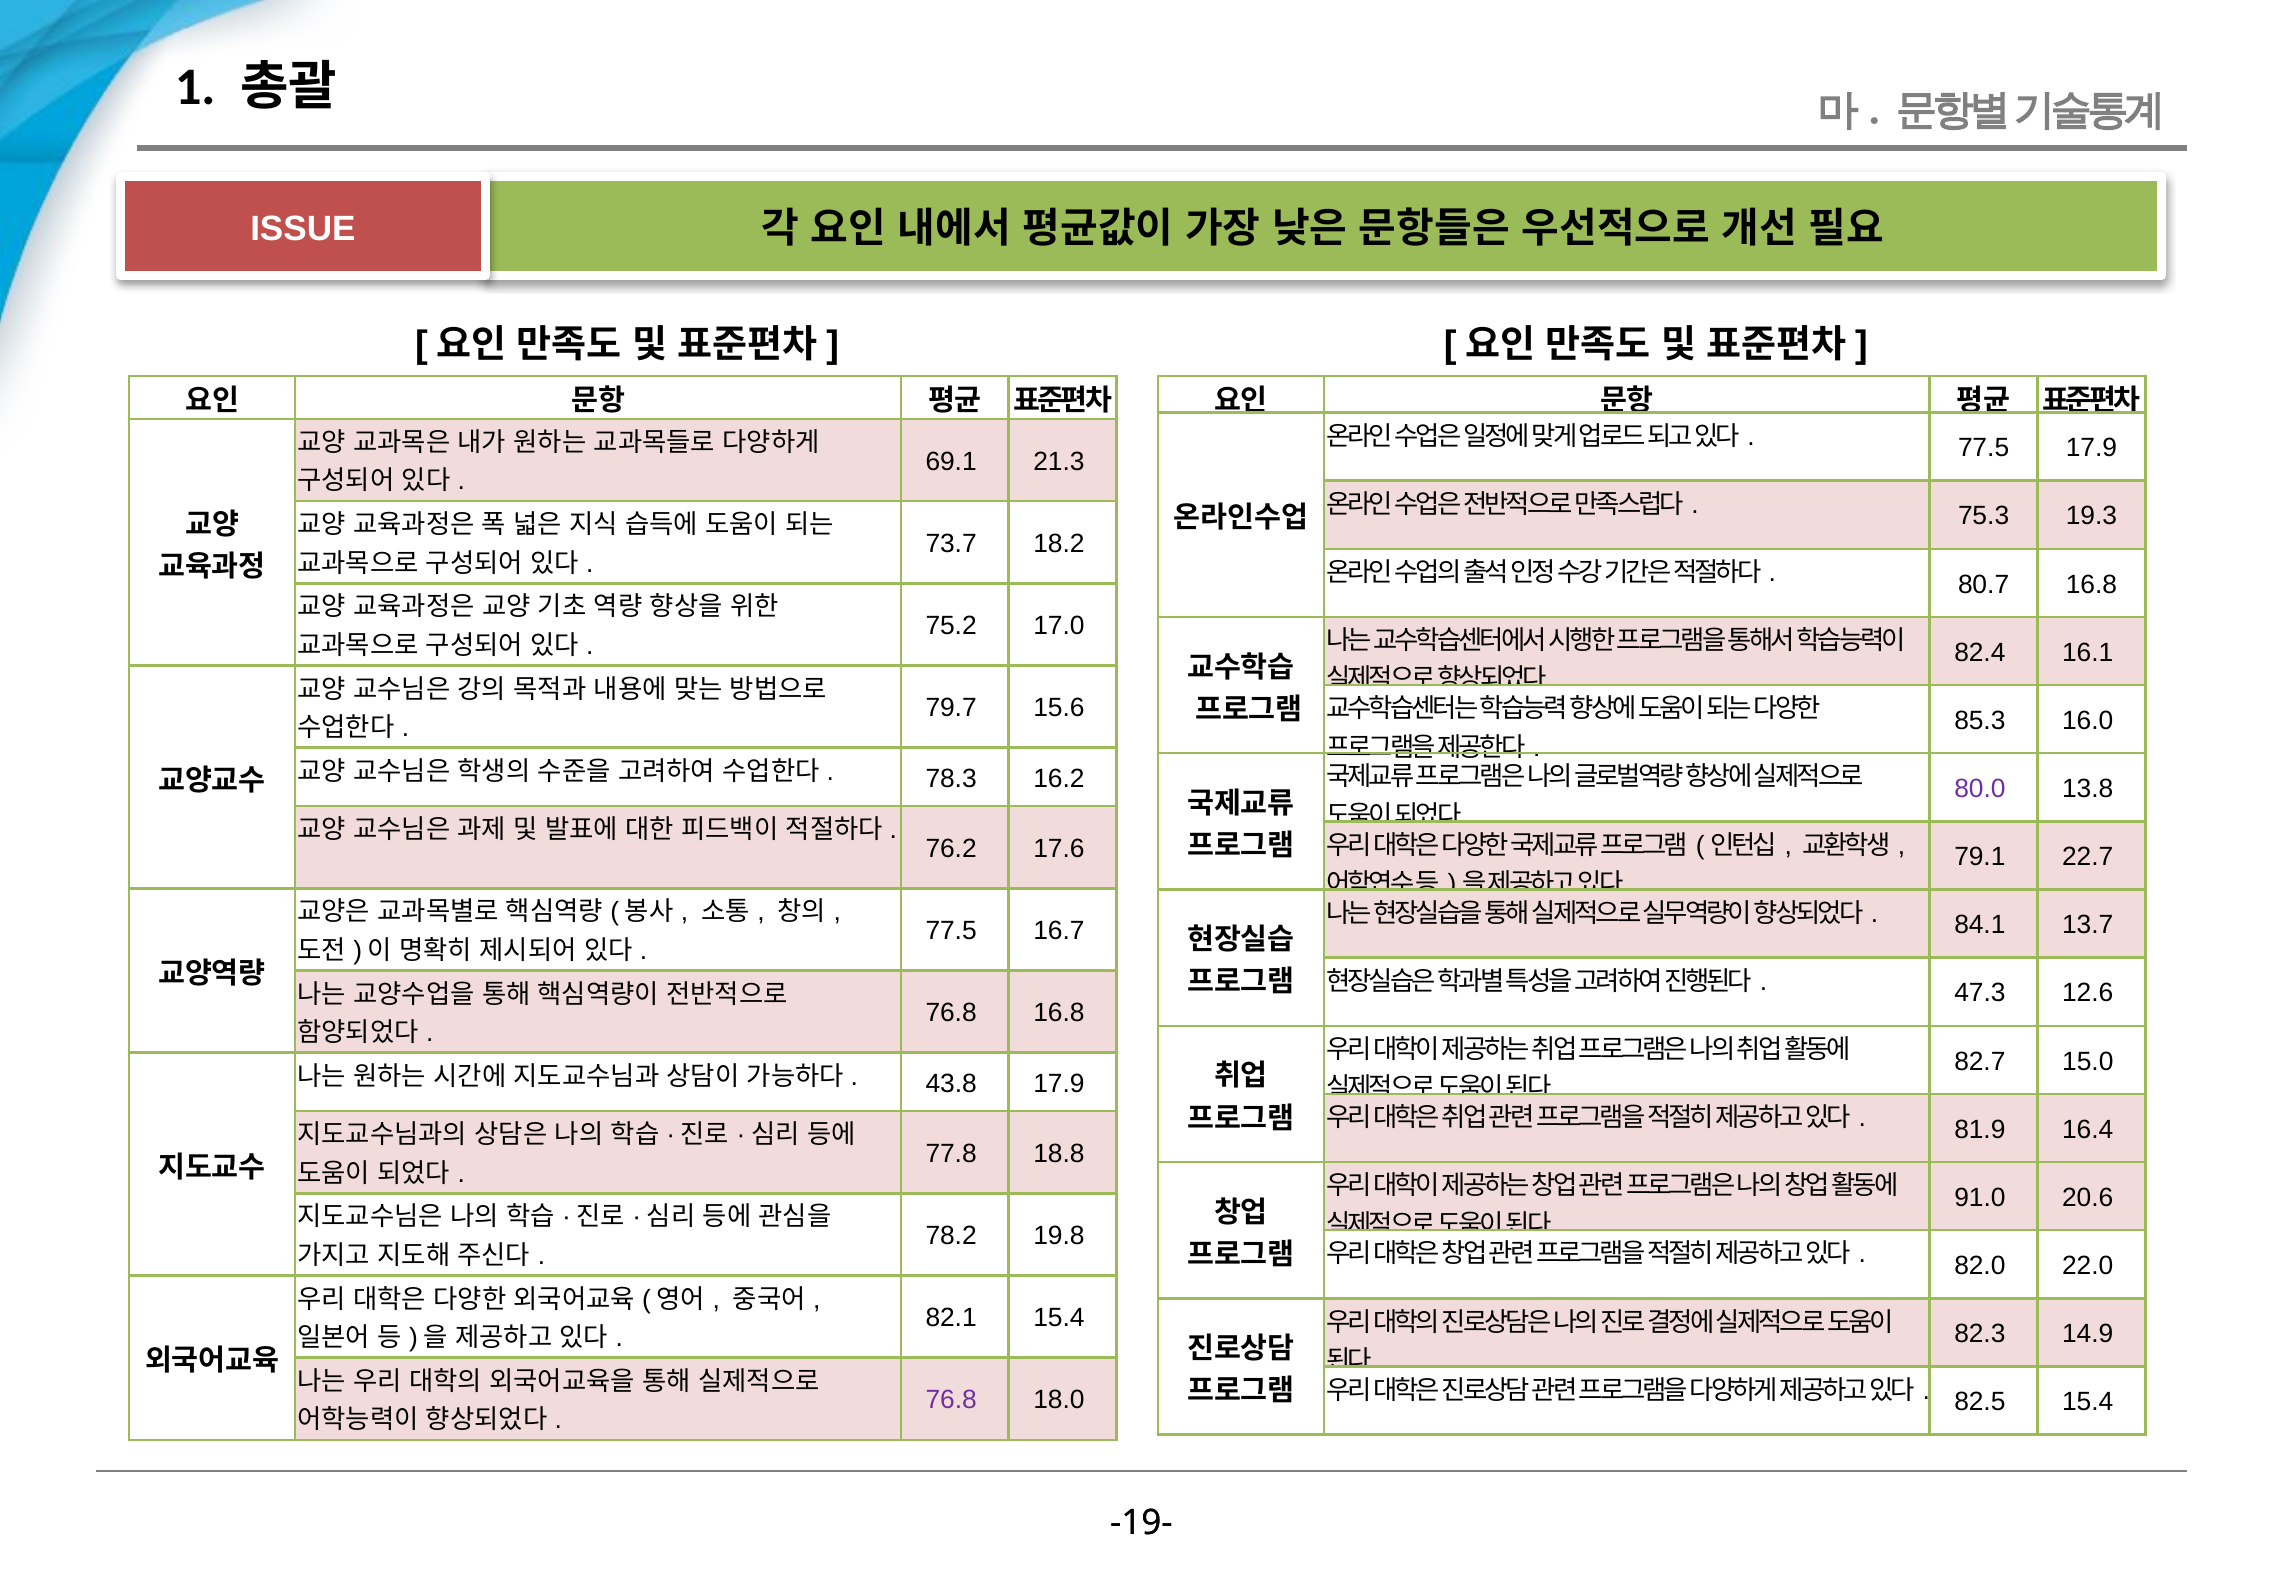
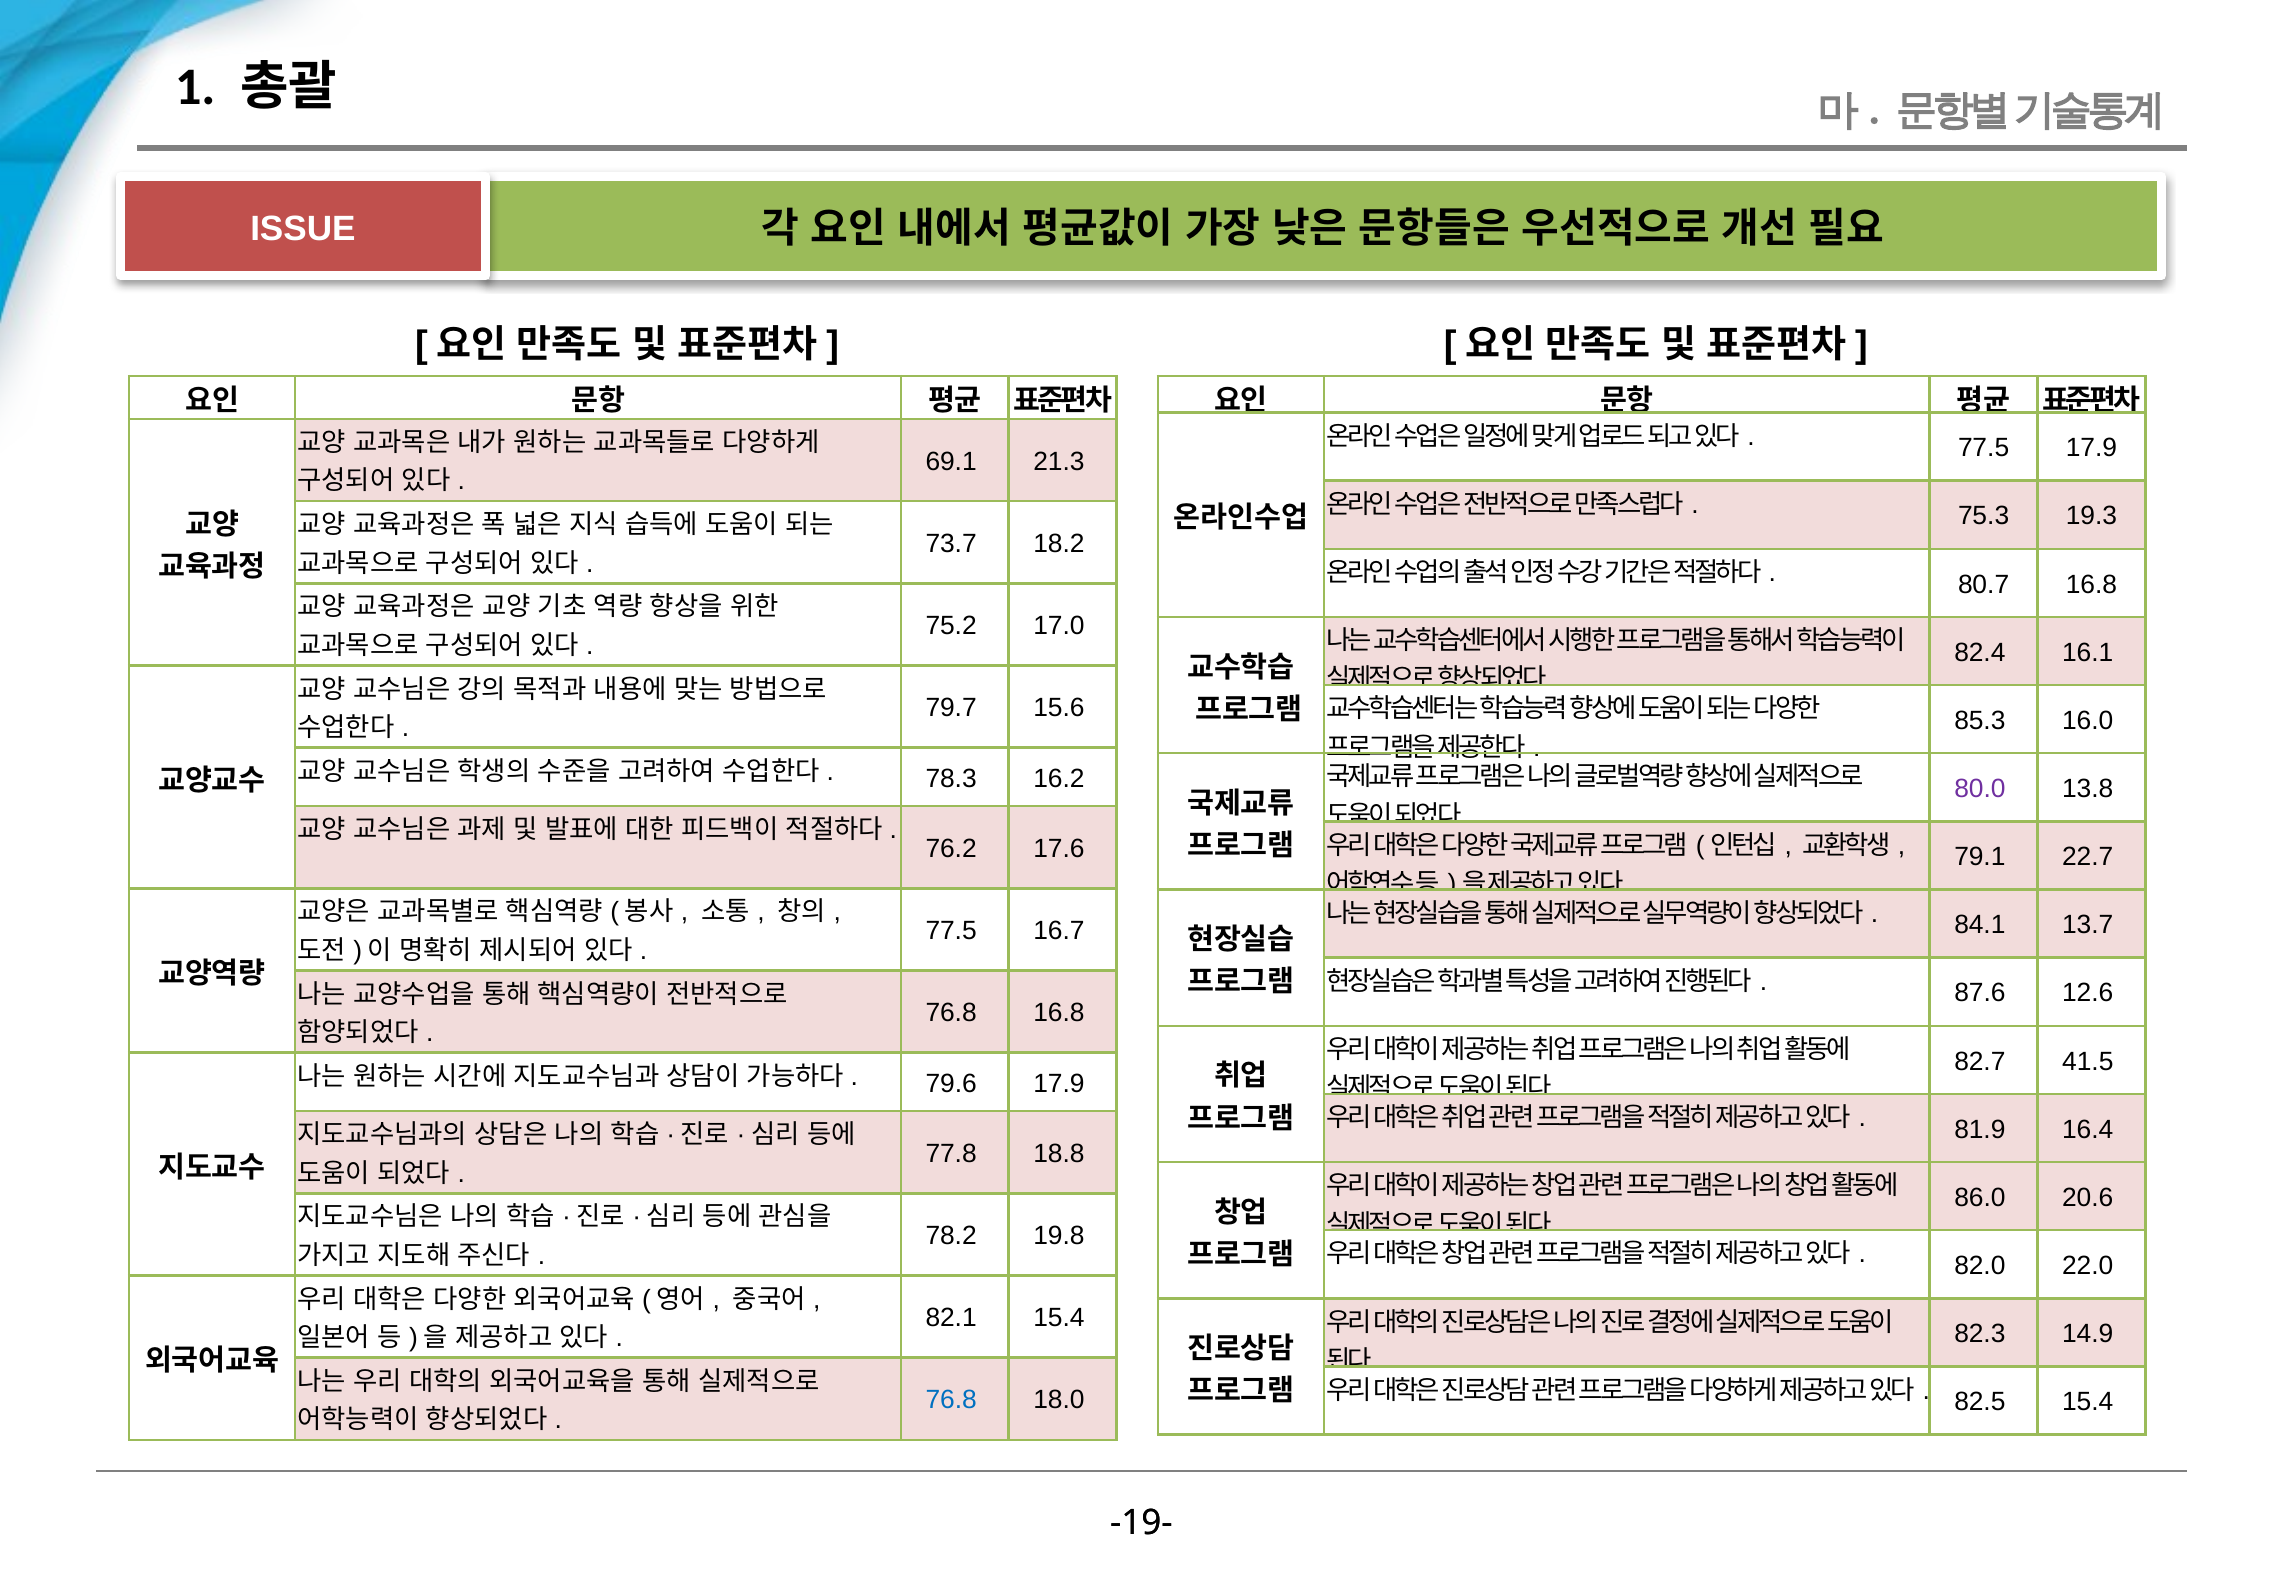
47.3: 47.3 -> 87.6 (1980, 993)
15.0: 15.0 -> 41.5 (2088, 1061)
43.8: 43.8 -> 79.6 (951, 1083)
91.0: 91.0 -> 86.0 (1980, 1197)
76.8 colour: purple -> blue (951, 1400)
